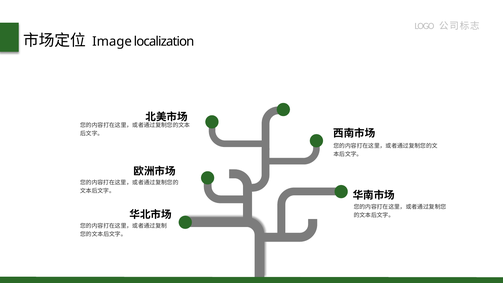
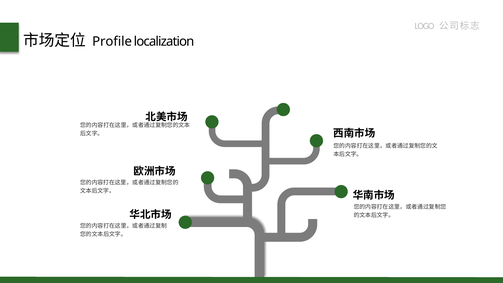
Image: Image -> Profile (112, 41)
